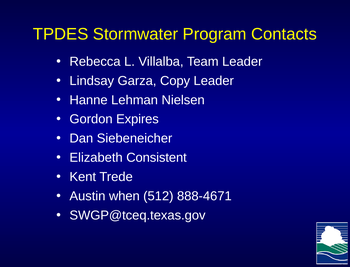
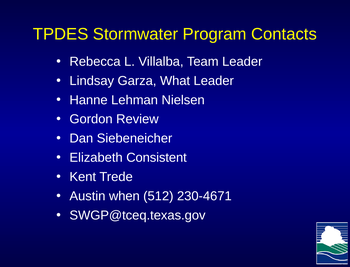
Copy: Copy -> What (175, 81)
Expires: Expires -> Review (137, 119)
888-4671: 888-4671 -> 230-4671 (204, 196)
